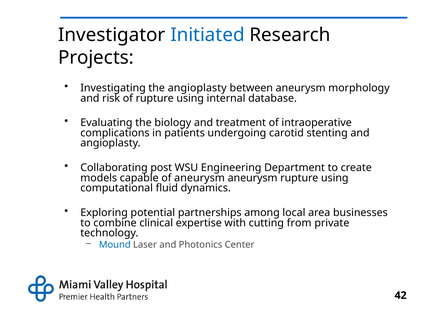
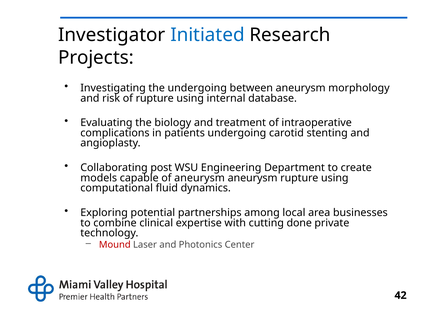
the angioplasty: angioplasty -> undergoing (197, 88)
from: from -> done (299, 223)
Mound colour: blue -> red (115, 245)
